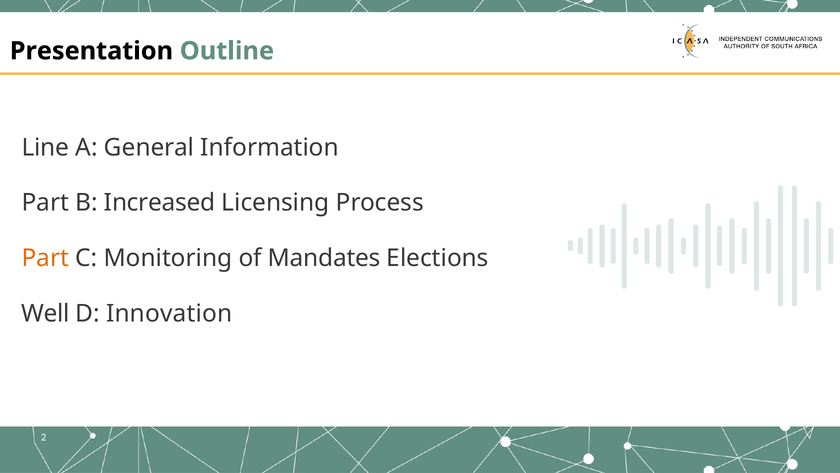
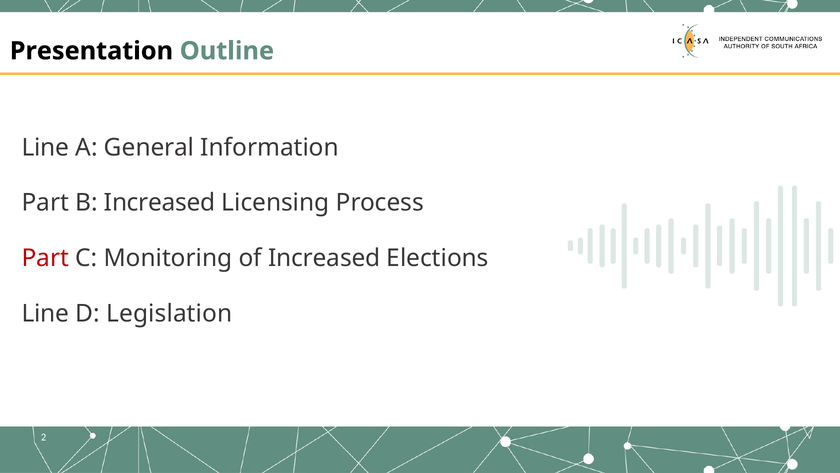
Part colour: orange -> red (45, 258)
of Mandates: Mandates -> Increased (324, 258)
Well: Well -> Line (45, 313)
Innovation: Innovation -> Legislation (169, 313)
